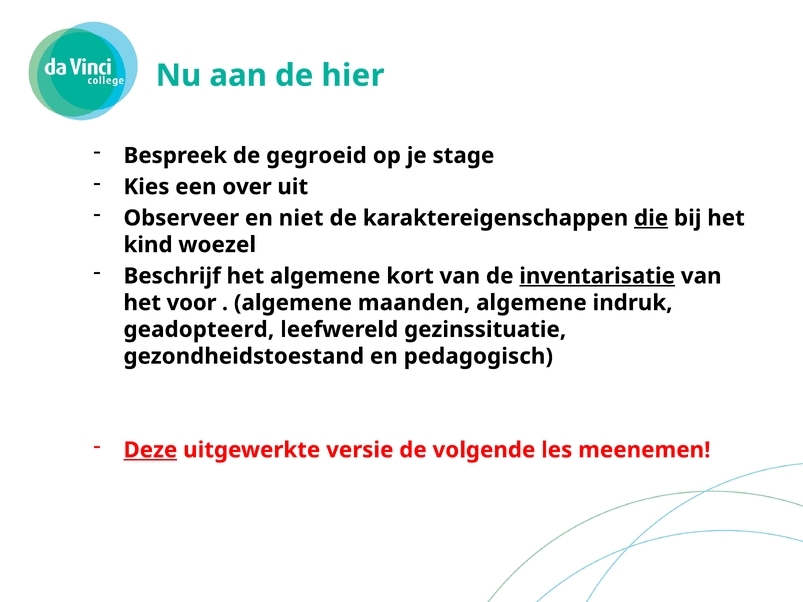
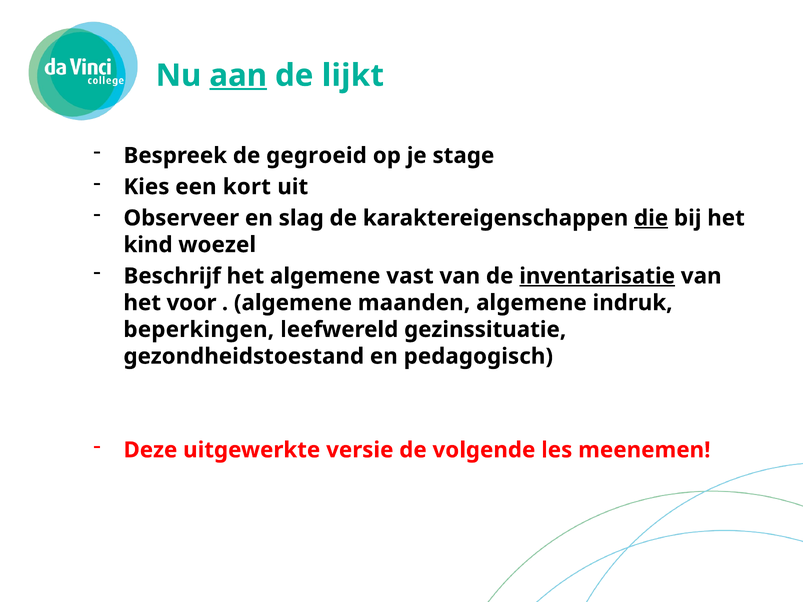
aan underline: none -> present (238, 76)
hier: hier -> lijkt (353, 76)
over: over -> kort (247, 187)
niet: niet -> slag (301, 218)
kort: kort -> vast (410, 276)
geadopteerd: geadopteerd -> beperkingen (199, 330)
Deze underline: present -> none (150, 450)
